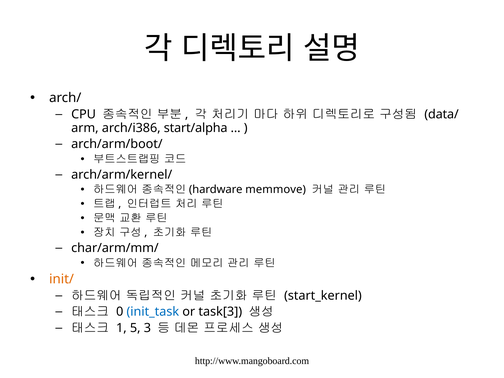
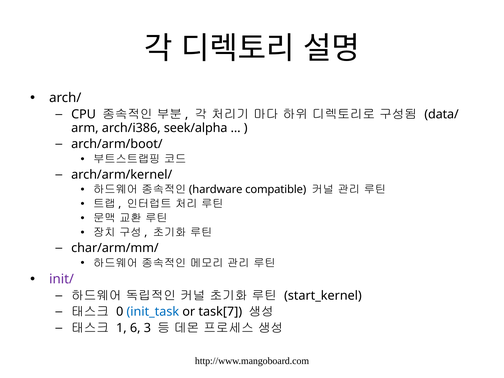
start/alpha: start/alpha -> seek/alpha (196, 128)
memmove: memmove -> compatible (276, 190)
init/ colour: orange -> purple (62, 279)
task[3: task[3 -> task[7 (220, 312)
5: 5 -> 6 (135, 328)
